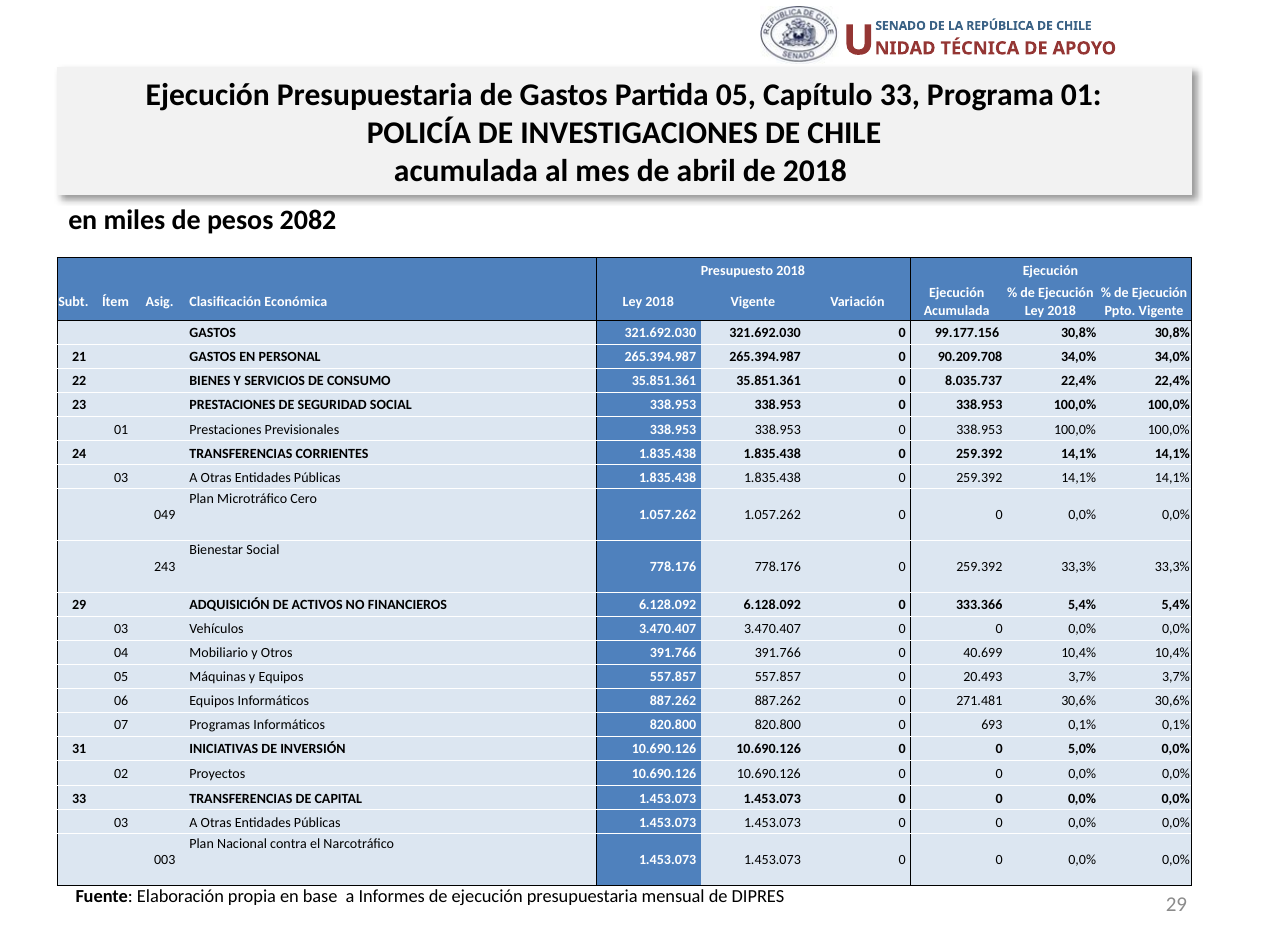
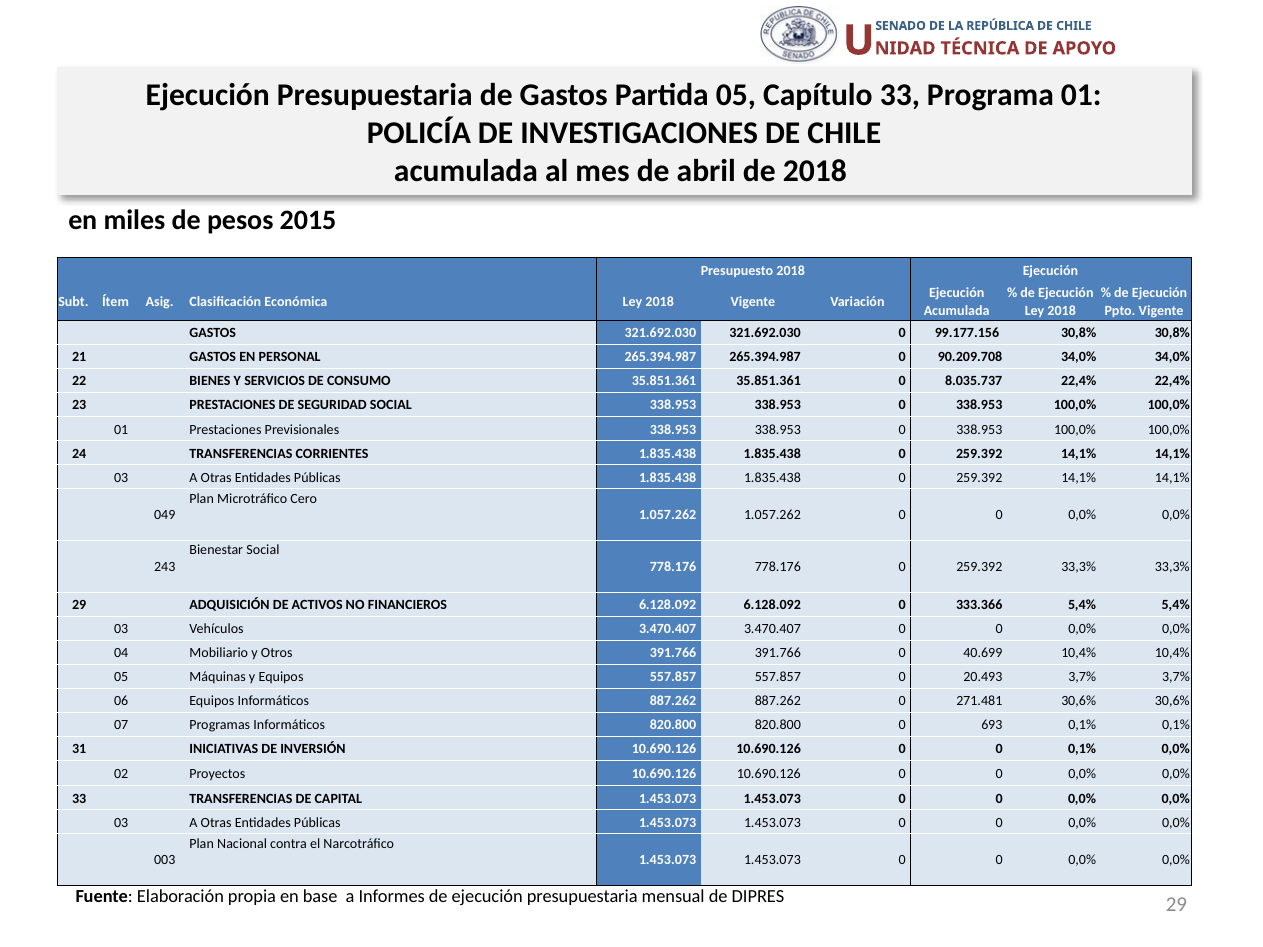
2082: 2082 -> 2015 (308, 220)
0 5,0%: 5,0% -> 0,1% (1082, 749)
